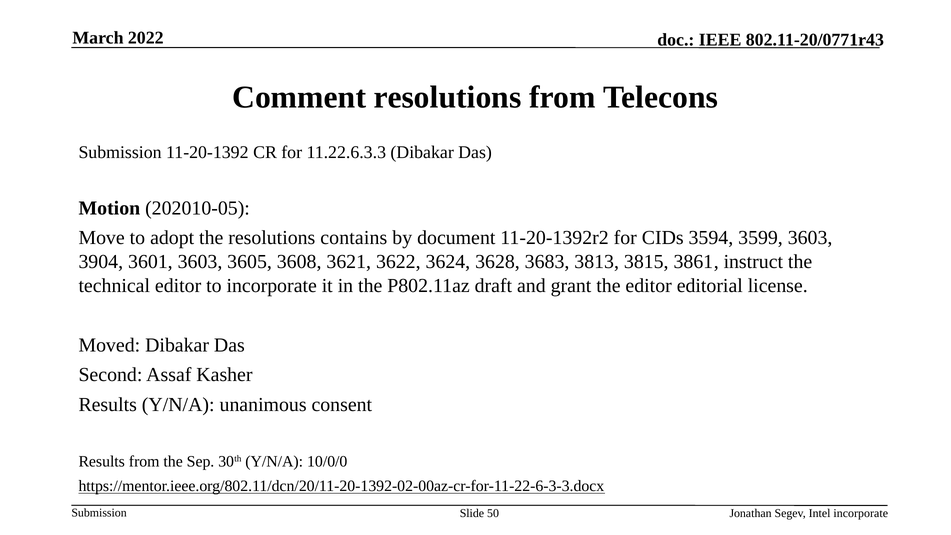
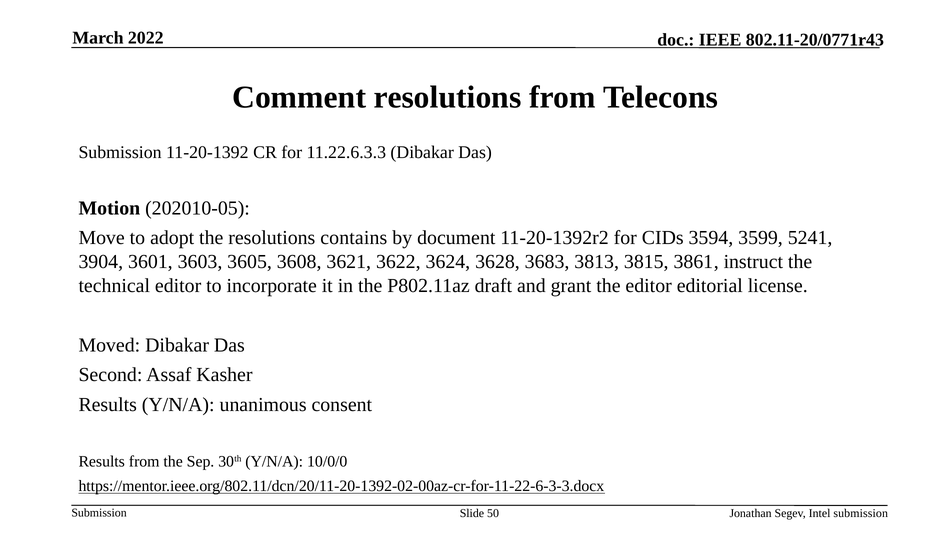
3599 3603: 3603 -> 5241 (810, 238)
Intel incorporate: incorporate -> submission (861, 513)
